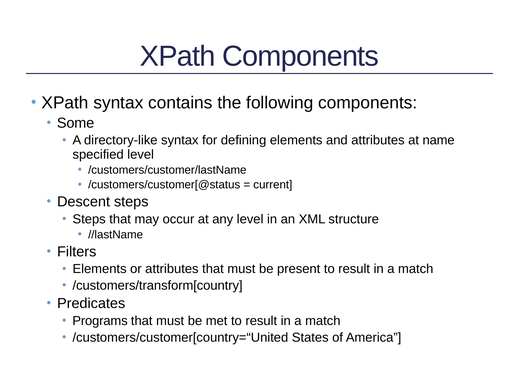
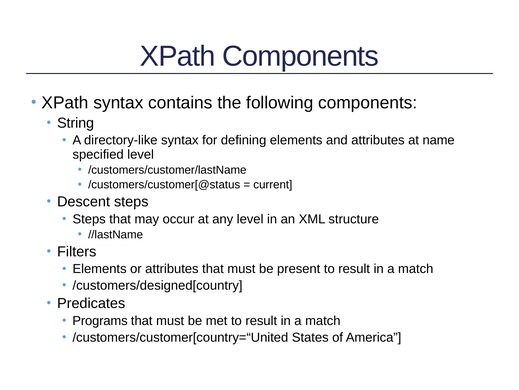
Some: Some -> String (76, 123)
/customers/transform[country: /customers/transform[country -> /customers/designed[country (158, 285)
